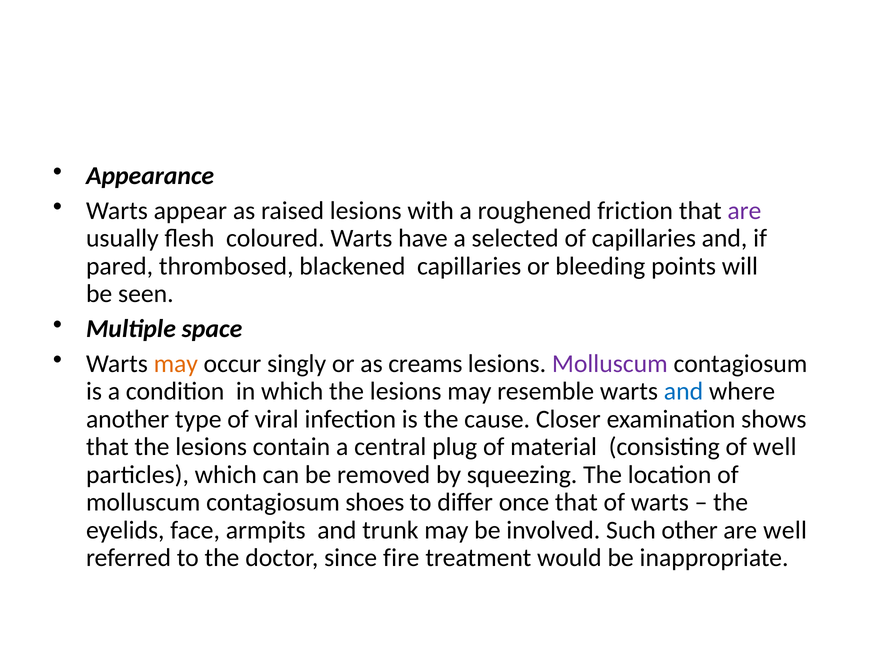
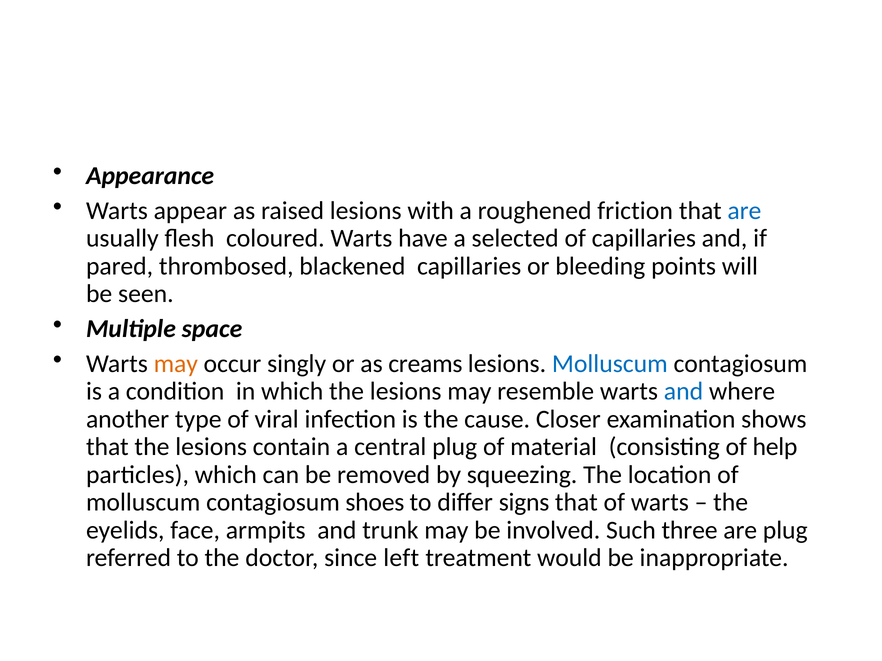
are colour: purple -> blue (744, 211)
Molluscum colour: purple -> blue (610, 364)
of well: well -> help (775, 447)
once: once -> signs (524, 503)
other: other -> three (690, 531)
are well: well -> plug (785, 531)
fire: fire -> left (401, 558)
